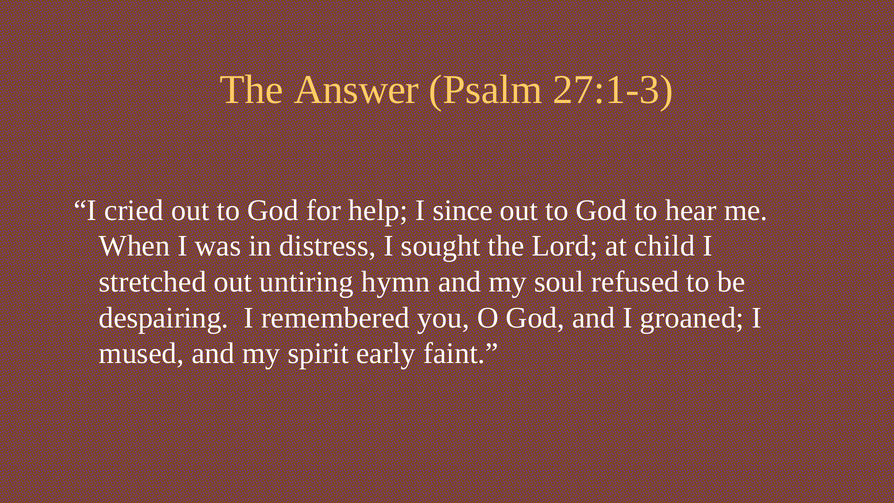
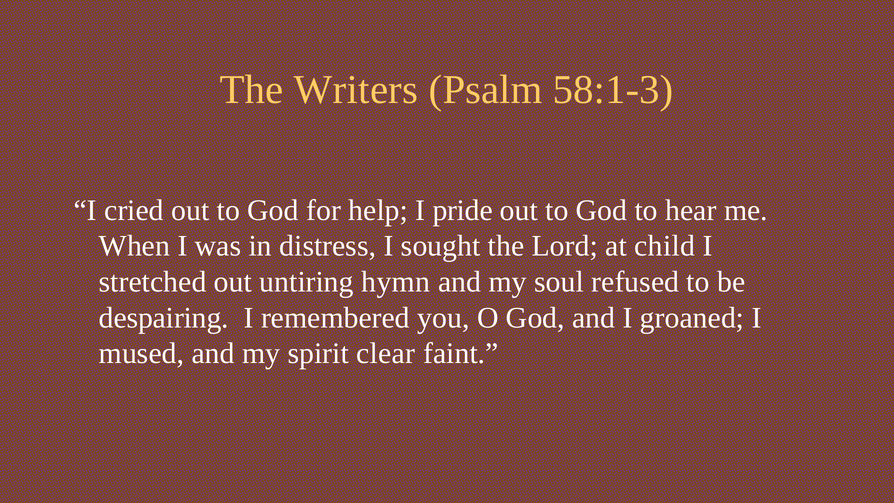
Answer: Answer -> Writers (356, 89)
27:1-3: 27:1-3 -> 58:1-3 (613, 89)
since: since -> pride (463, 210)
early: early -> clear (386, 353)
